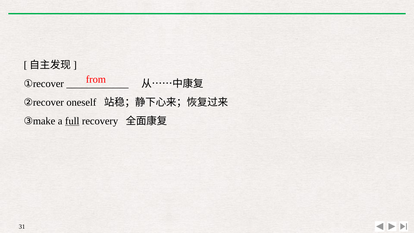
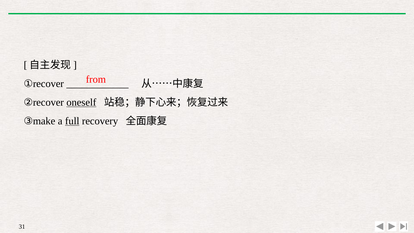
oneself underline: none -> present (81, 102)
